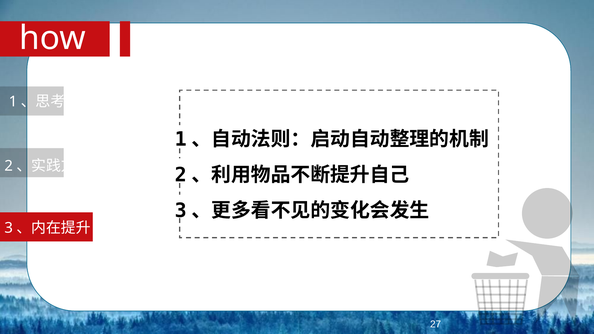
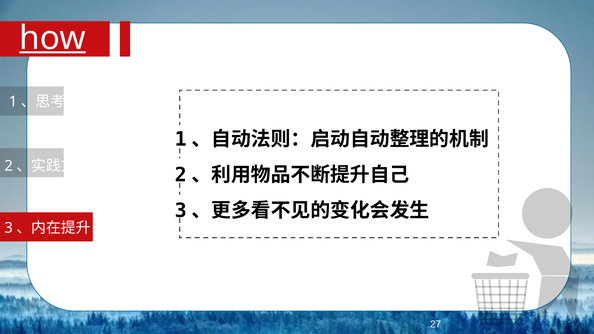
how underline: none -> present (53, 38)
